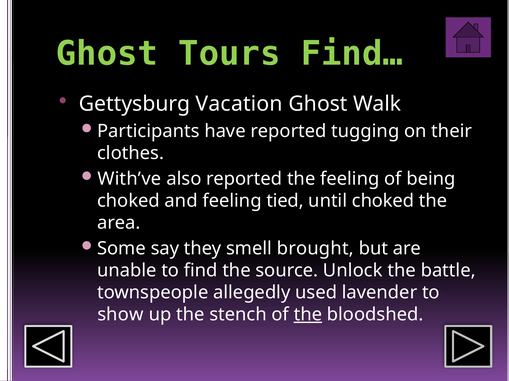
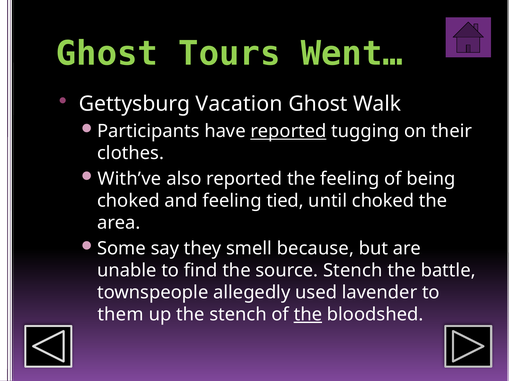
Find…: Find… -> Went… (352, 54)
reported underline: none -> present (288, 131)
brought: brought -> because (315, 249)
source Unlock: Unlock -> Stench (353, 271)
show: show -> them (120, 315)
